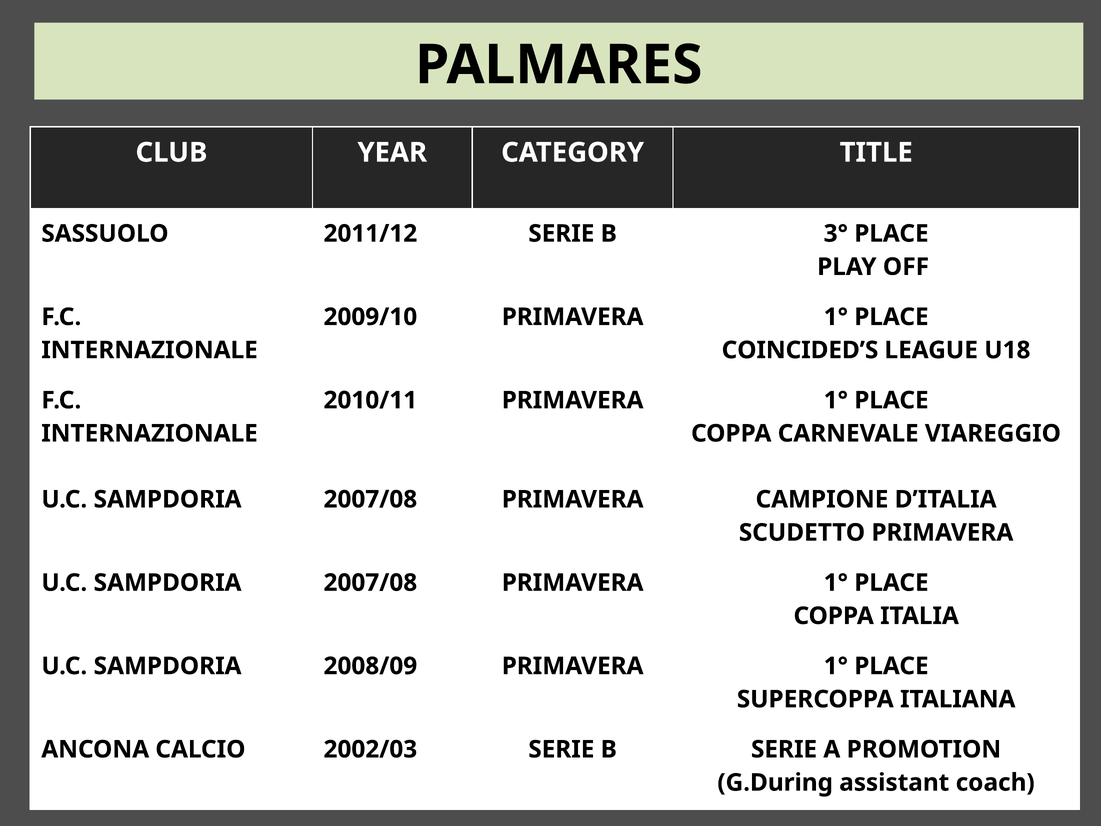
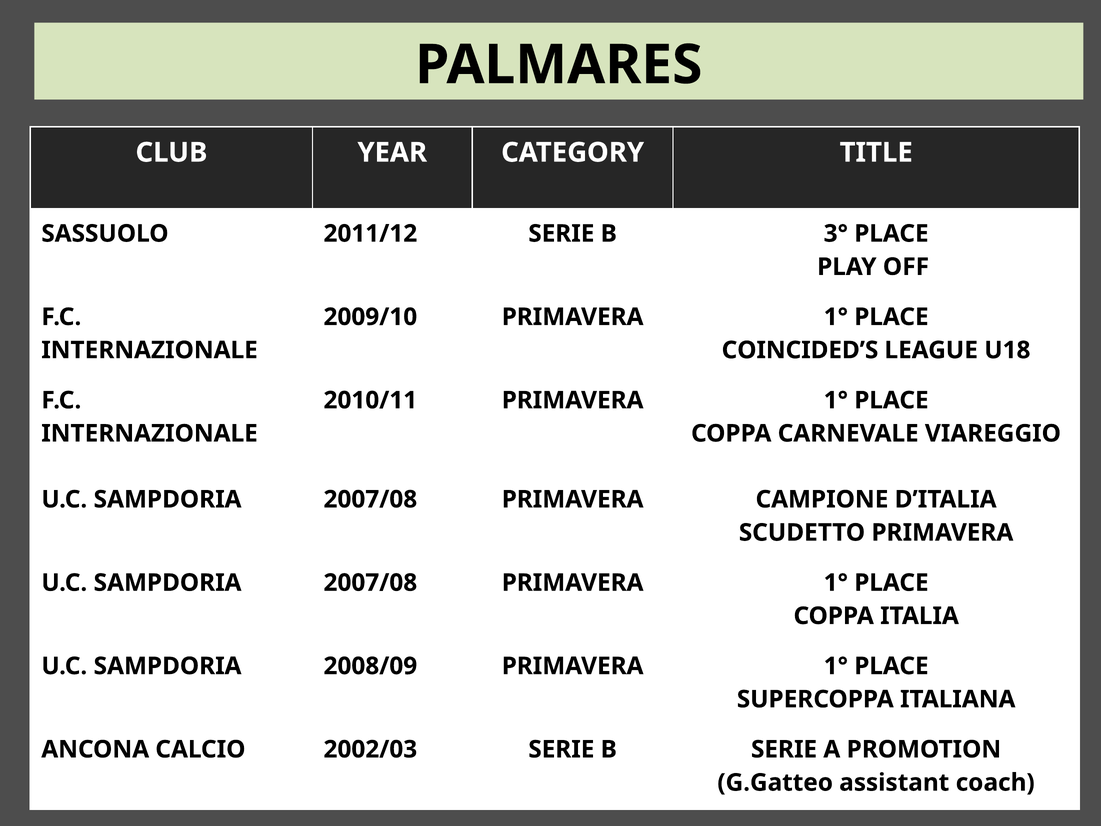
G.During: G.During -> G.Gatteo (775, 782)
